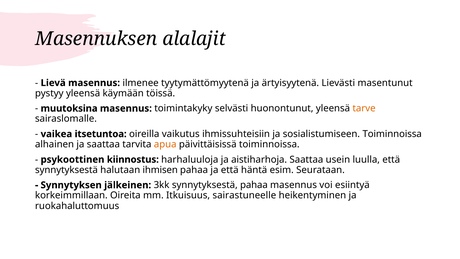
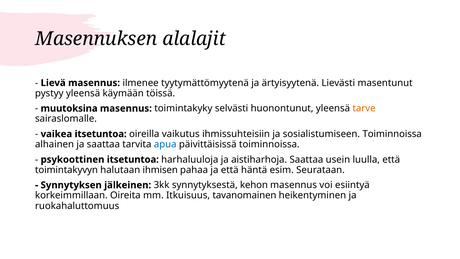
apua colour: orange -> blue (165, 144)
psykoottinen kiinnostus: kiinnostus -> itsetuntoa (133, 159)
synnytyksestä: synnytyksestä -> toimintakyvyn (66, 170)
synnytyksestä pahaa: pahaa -> kehon (254, 185)
sairastuneelle: sairastuneelle -> tavanomainen (244, 195)
